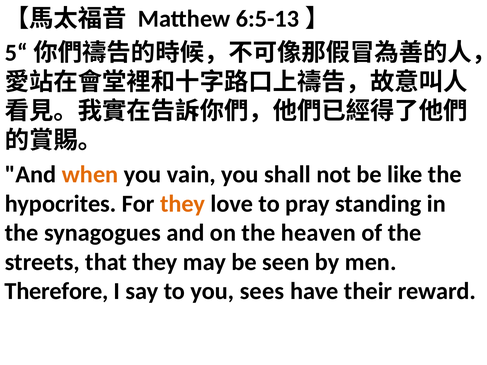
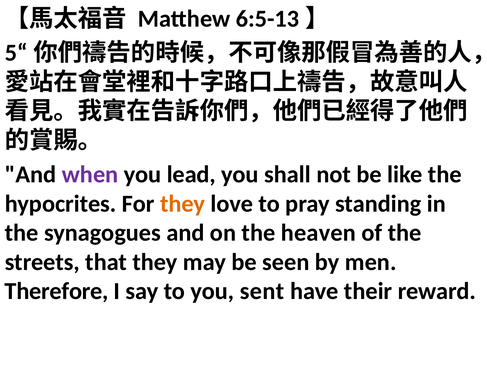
when colour: orange -> purple (90, 175)
vain: vain -> lead (191, 175)
sees: sees -> sent (262, 291)
